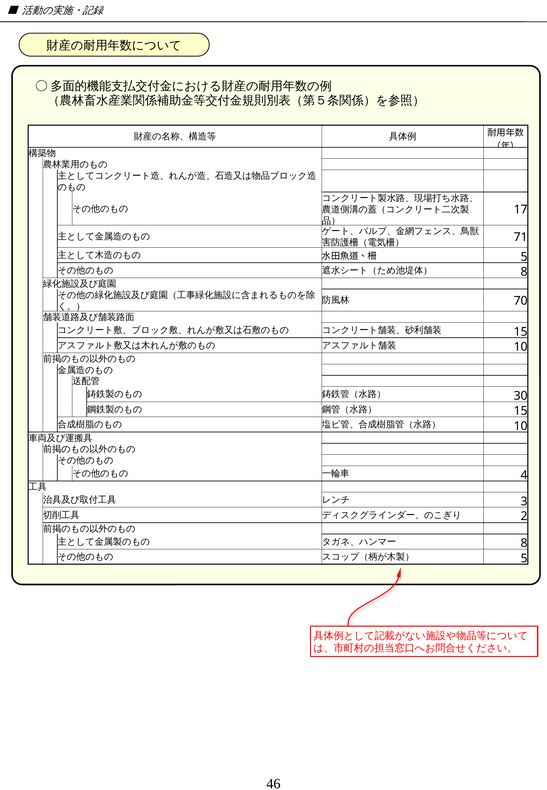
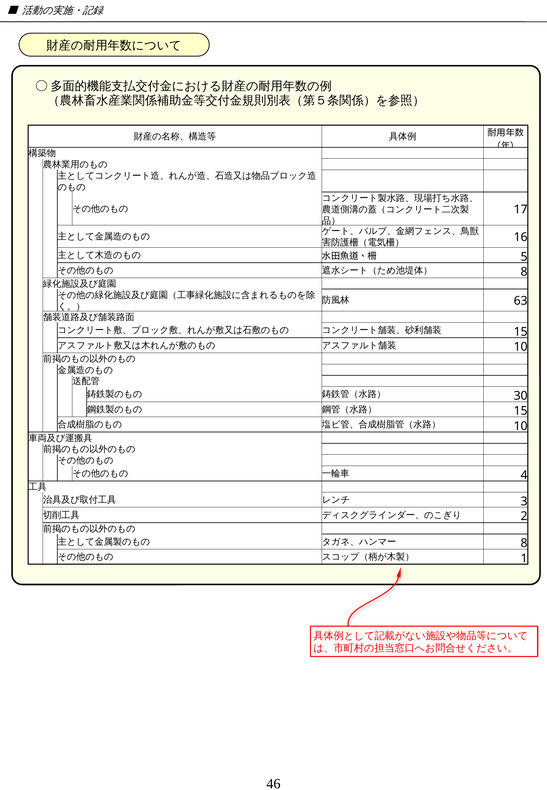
71: 71 -> 16 (521, 237)
70: 70 -> 63 (521, 301)
5: 5 -> 1 (524, 558)
